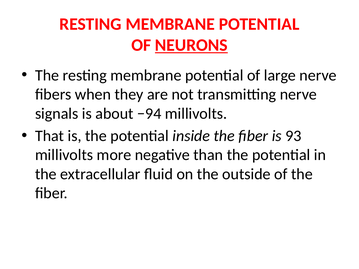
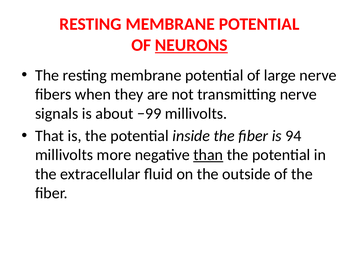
−94: −94 -> −99 (149, 114)
93: 93 -> 94 (293, 136)
than underline: none -> present (208, 155)
